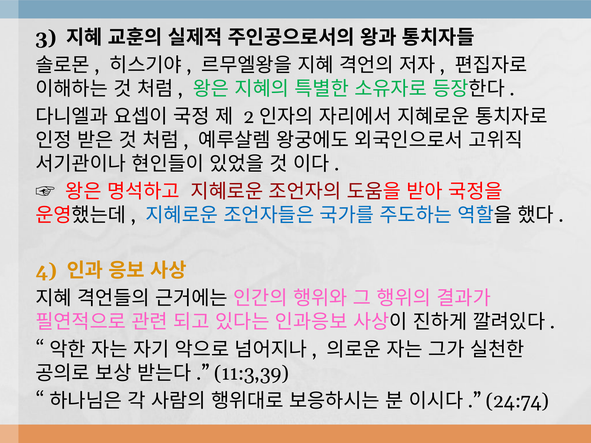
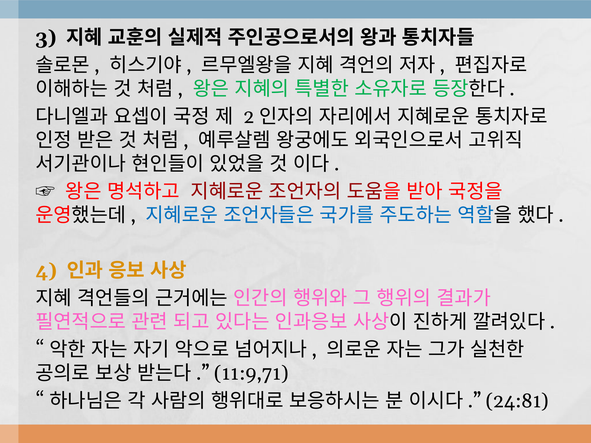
11:3,39: 11:3,39 -> 11:9,71 (251, 374)
24:74: 24:74 -> 24:81 (517, 401)
